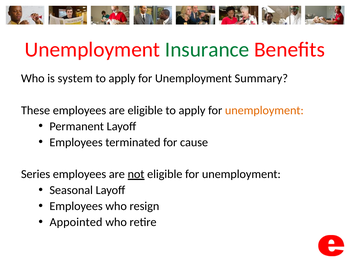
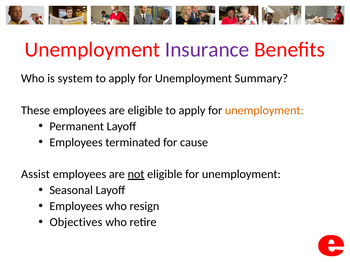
Insurance colour: green -> purple (207, 50)
Series: Series -> Assist (35, 175)
Appointed: Appointed -> Objectives (76, 223)
